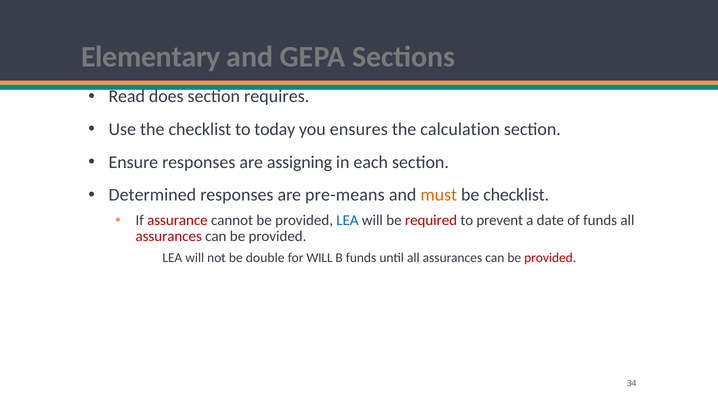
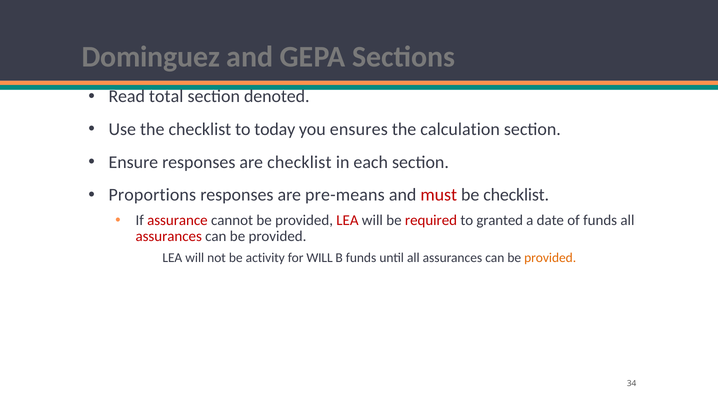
Elementary: Elementary -> Dominguez (151, 57)
does: does -> total (166, 96)
requires: requires -> denoted (277, 96)
are assigning: assigning -> checklist (299, 162)
Determined: Determined -> Proportions (152, 195)
must colour: orange -> red (439, 195)
LEA colour: blue -> red (347, 220)
prevent: prevent -> granted (500, 220)
double: double -> activity (265, 258)
provided colour: red -> orange (550, 258)
